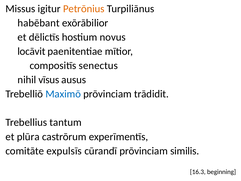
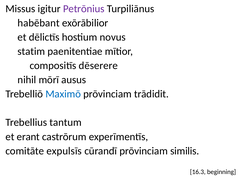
Petrōnius colour: orange -> purple (84, 9)
locāvit: locāvit -> statim (31, 51)
senectus: senectus -> dēserere (98, 66)
vīsus: vīsus -> mōrī (49, 80)
plūra: plūra -> erant (28, 136)
